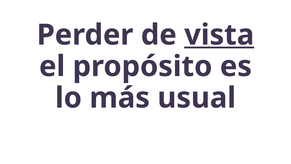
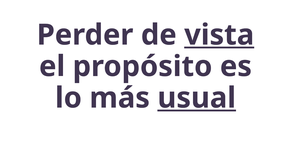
usual underline: none -> present (197, 98)
